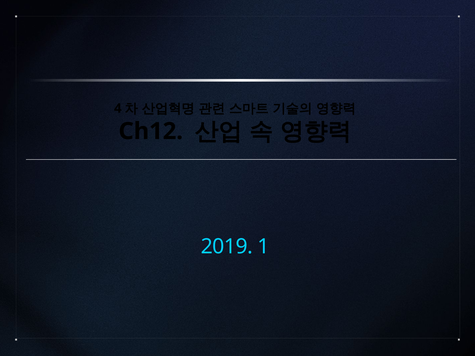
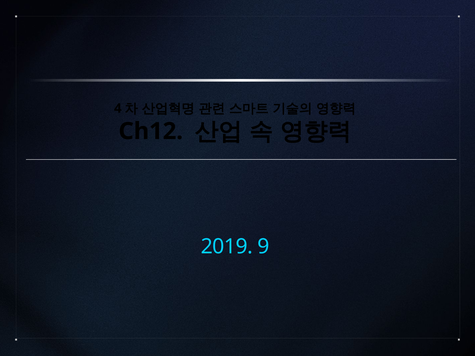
1: 1 -> 9 (263, 247)
